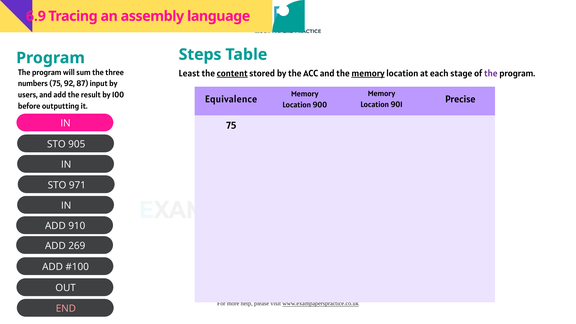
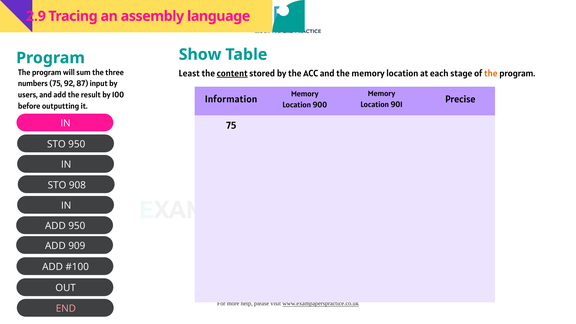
6.9: 6.9 -> 2.9 (36, 16)
Steps: Steps -> Show (200, 55)
memory underline: present -> none (368, 73)
the colour: purple -> orange (491, 73)
Equivalence: Equivalence -> Information (231, 99)
STO 905: 905 -> 950 (77, 144)
971: 971 -> 908 (77, 185)
ADD 910: 910 -> 950 (77, 226)
269: 269 -> 909 (77, 246)
